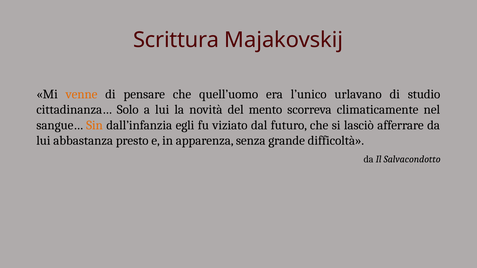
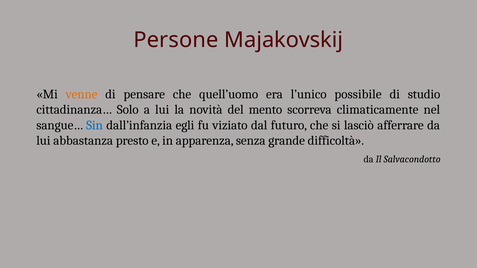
Scrittura: Scrittura -> Persone (176, 40)
urlavano: urlavano -> possibile (358, 94)
Sin colour: orange -> blue (95, 125)
